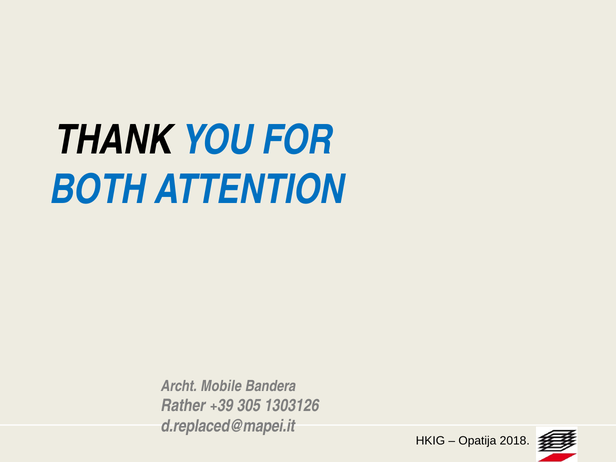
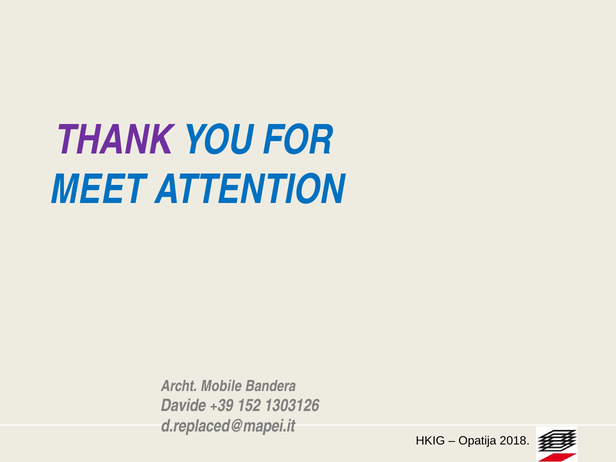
THANK colour: black -> purple (114, 140)
BOTH: BOTH -> MEET (98, 190)
Rather: Rather -> Davide (183, 406)
305: 305 -> 152 (249, 406)
